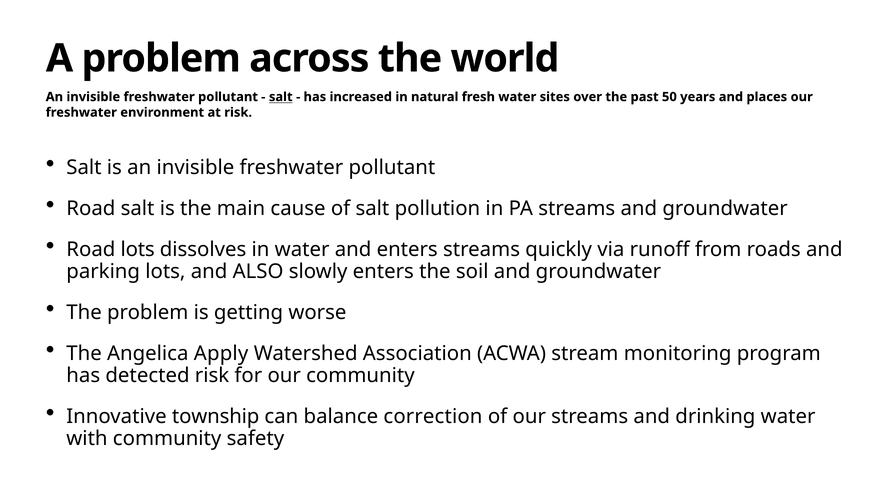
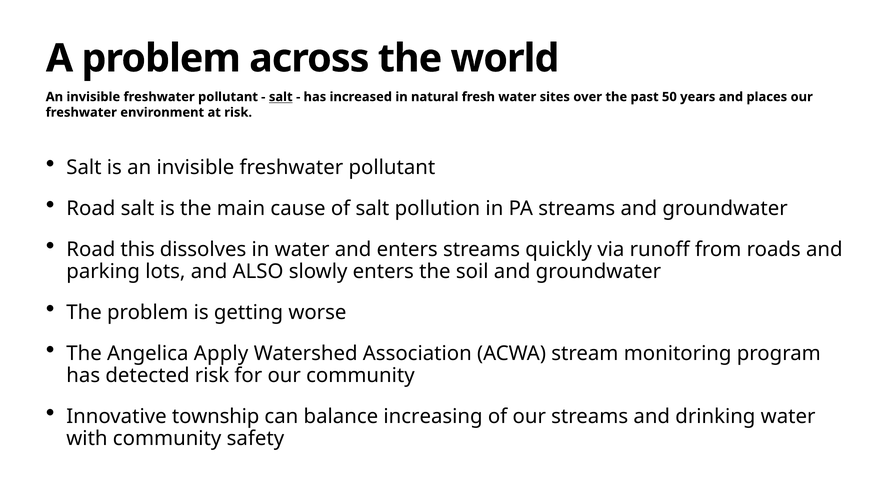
Road lots: lots -> this (138, 250)
correction: correction -> increasing (433, 417)
